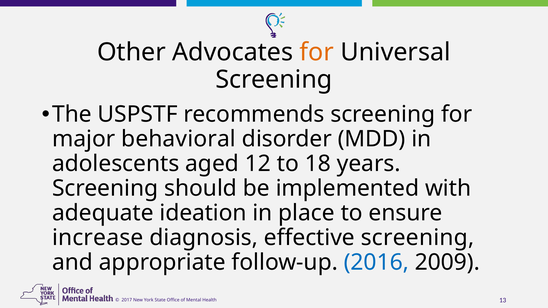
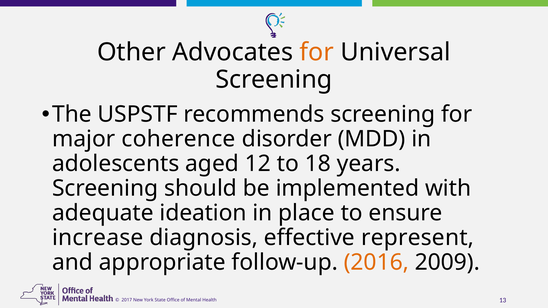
behavioral: behavioral -> coherence (178, 139)
effective screening: screening -> represent (418, 238)
2016 colour: blue -> orange (376, 262)
